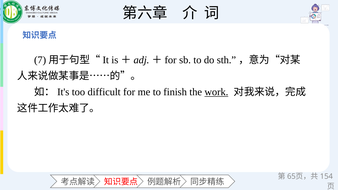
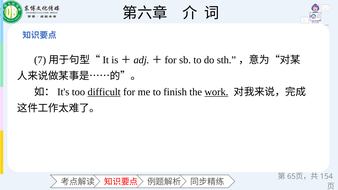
difficult underline: none -> present (104, 92)
